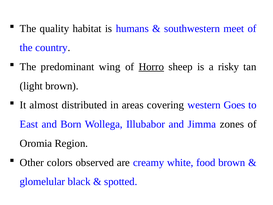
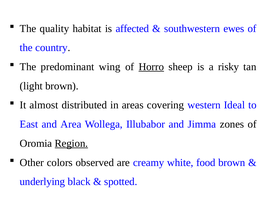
humans: humans -> affected (132, 28)
meet: meet -> ewes (234, 28)
Goes: Goes -> Ideal (234, 105)
Born: Born -> Area (71, 124)
Region underline: none -> present (71, 143)
glomelular: glomelular -> underlying (42, 181)
